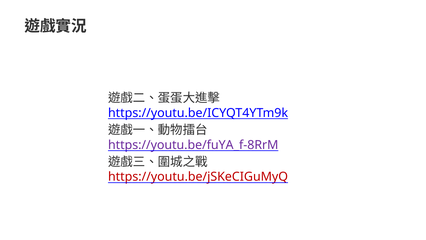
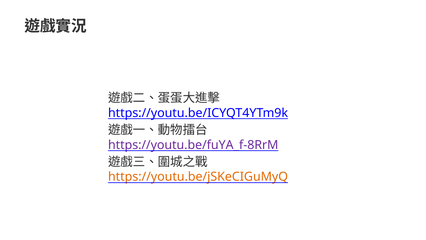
https://youtu.be/jSKeCIGuMyQ colour: red -> orange (198, 177)
